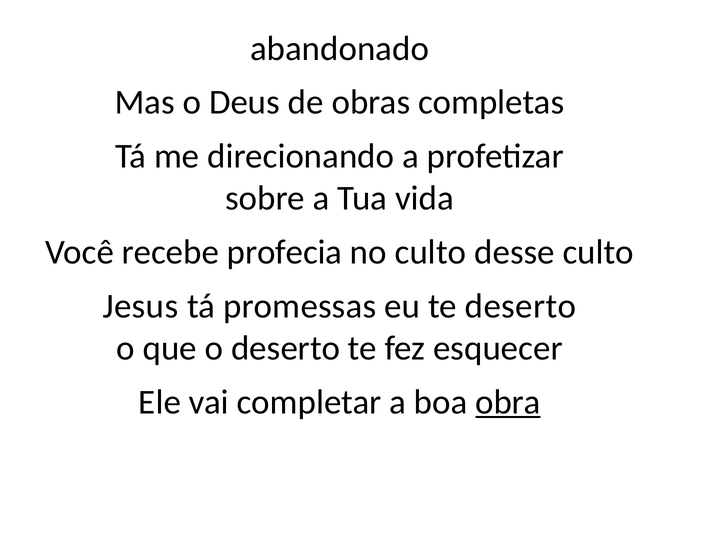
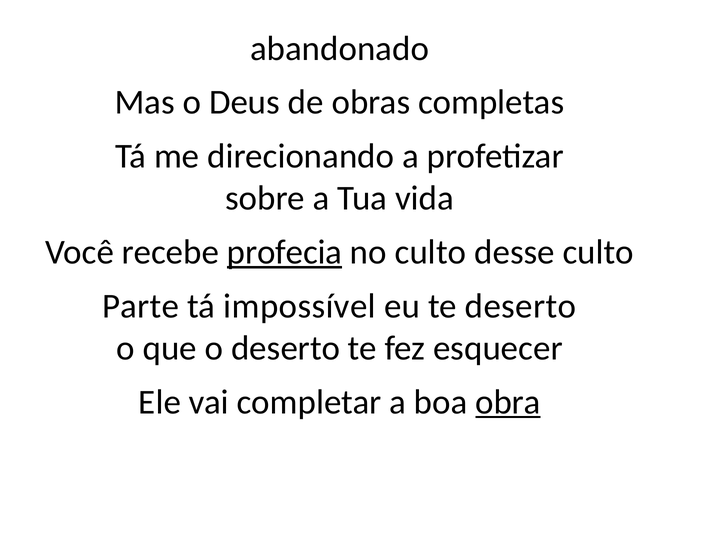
profecia underline: none -> present (285, 252)
Jesus: Jesus -> Parte (141, 306)
promessas: promessas -> impossível (300, 306)
